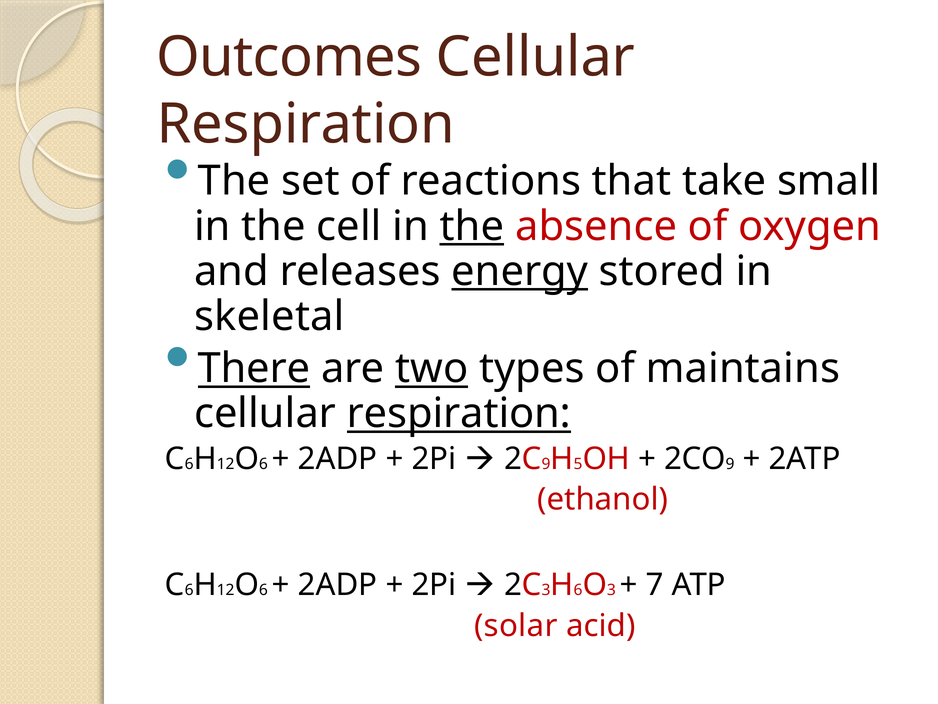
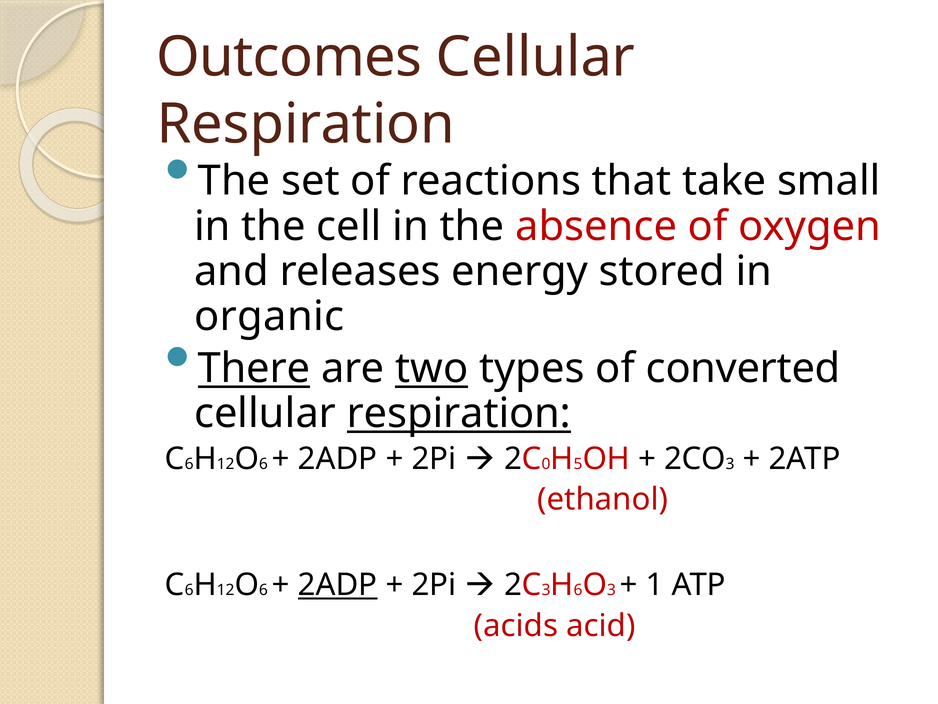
the underline: present -> none (472, 226)
energy underline: present -> none (520, 271)
skeletal: skeletal -> organic (269, 316)
maintains: maintains -> converted (743, 368)
9: 9 -> 0 (546, 464)
9: 9 -> 3 (730, 464)
2ADP underline: none -> present (338, 585)
7: 7 -> 1 (655, 585)
solar: solar -> acids (516, 625)
